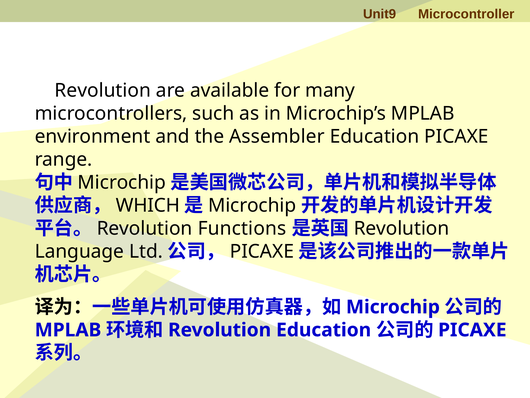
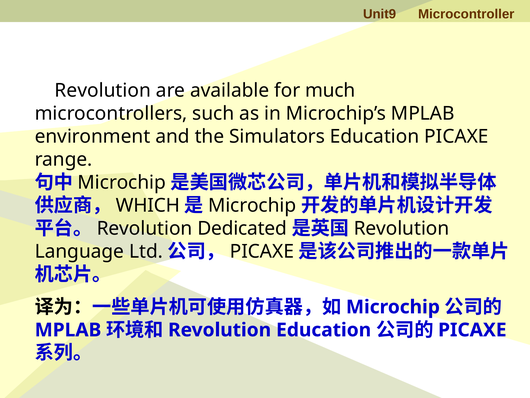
many: many -> much (330, 91)
Assembler: Assembler -> Simulators (277, 136)
Functions: Functions -> Dedicated (242, 228)
